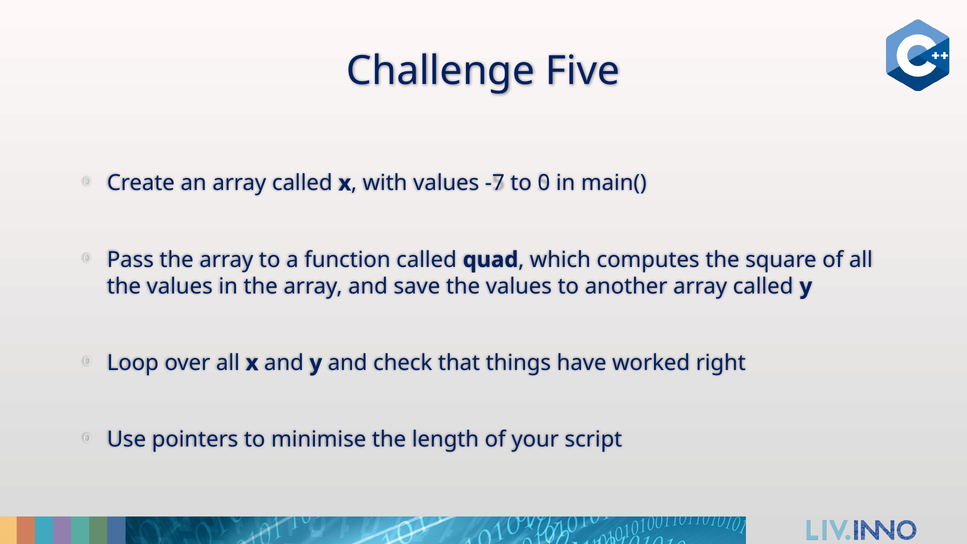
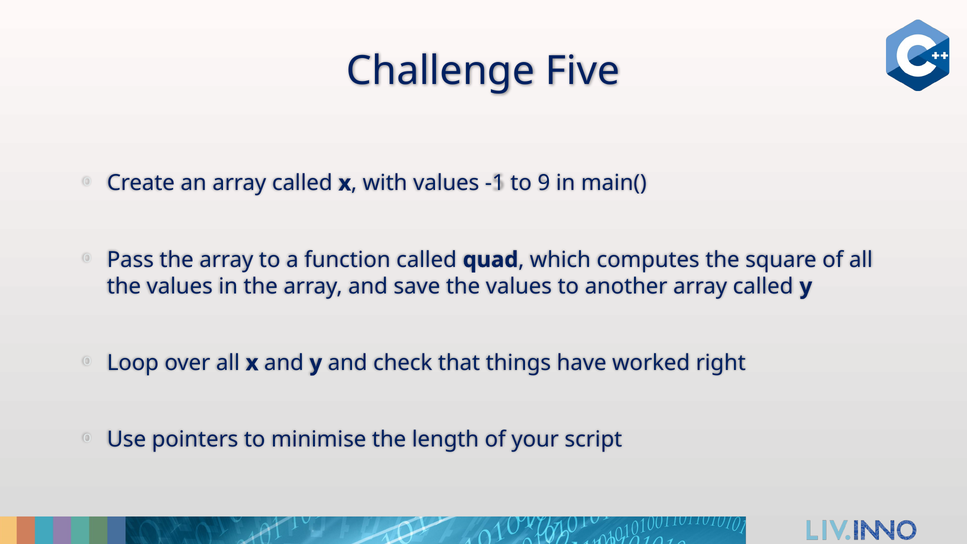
-7: -7 -> -1 (495, 183)
0: 0 -> 9 (544, 183)
